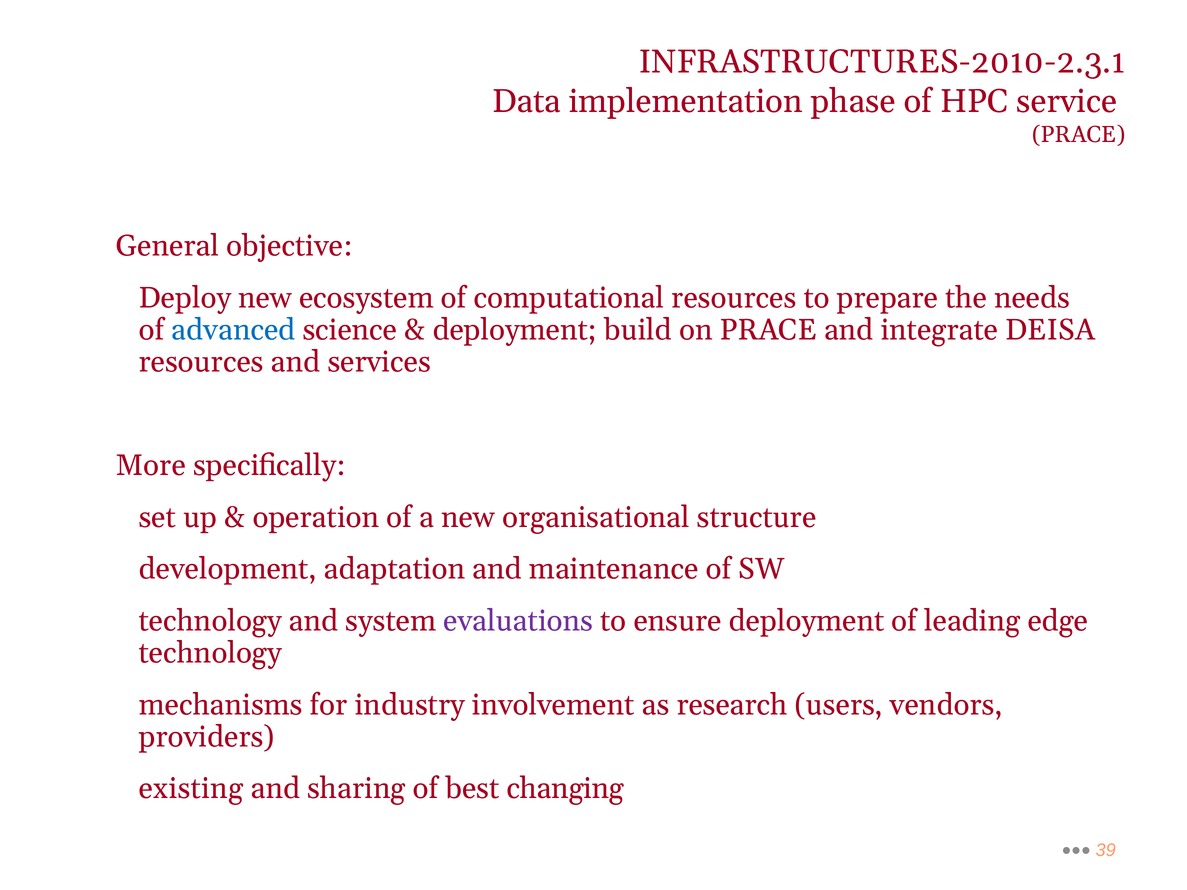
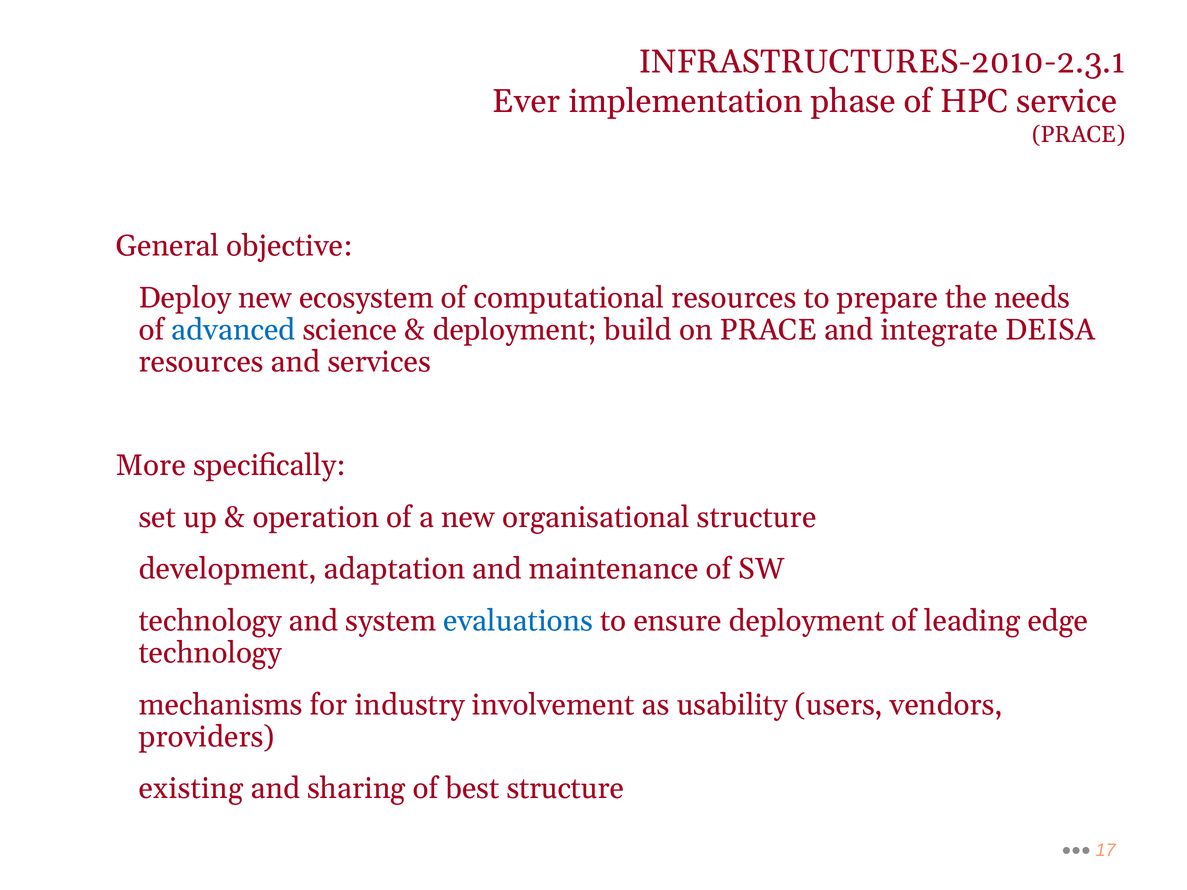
Data: Data -> Ever (526, 102)
evaluations colour: purple -> blue (518, 621)
research: research -> usability (732, 705)
best changing: changing -> structure (565, 789)
39: 39 -> 17 (1106, 851)
